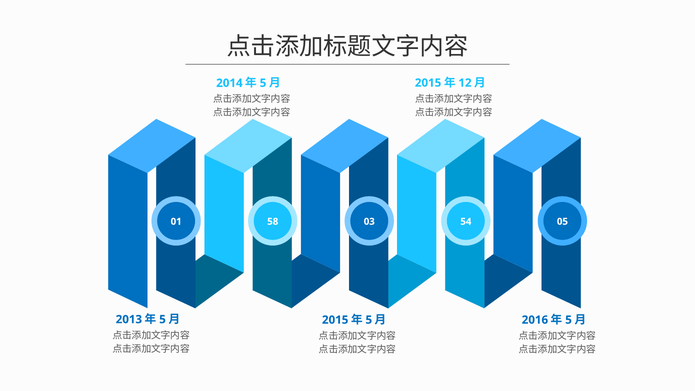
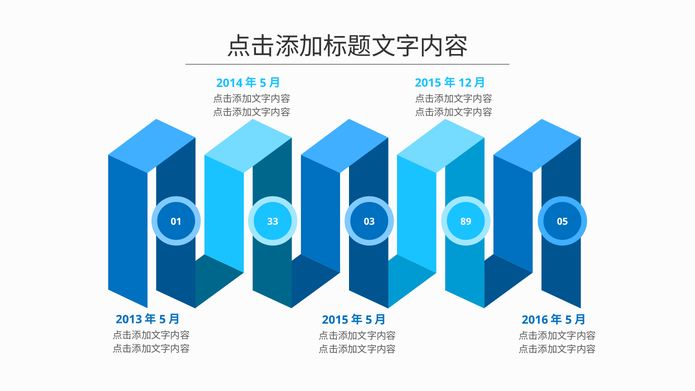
58: 58 -> 33 (273, 222)
54: 54 -> 89 (466, 222)
